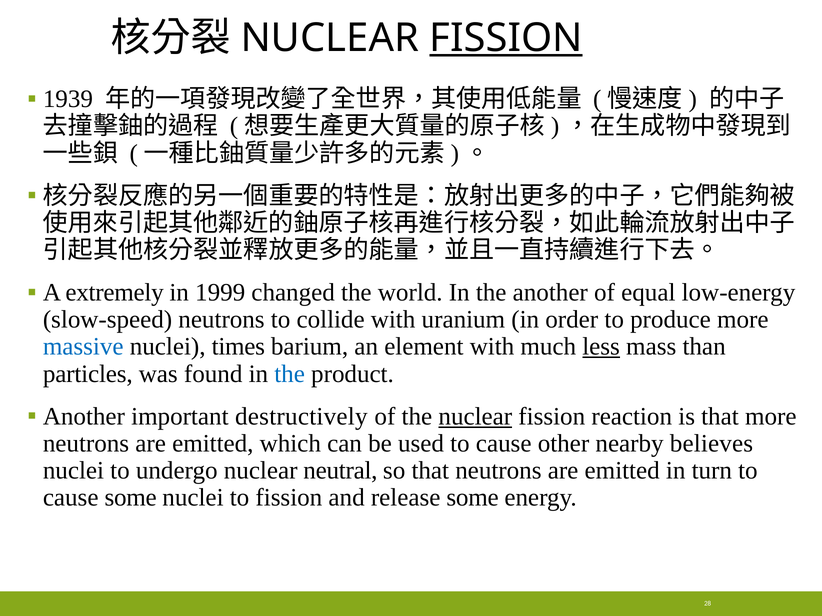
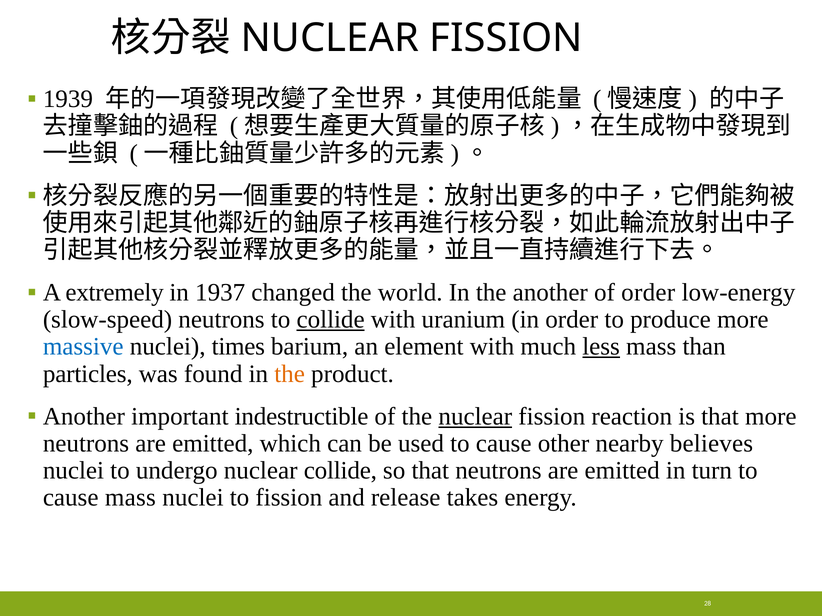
FISSION underline: present -> none (506, 38)
1999: 1999 -> 1937 (220, 293)
of equal: equal -> order (648, 293)
collide underline: none -> present (331, 320)
the colour: blue -> orange (290, 374)
destructively: destructively -> indestructible (302, 417)
nuclear neutral: neutral -> collide (340, 471)
cause some: some -> mass (130, 498)
release some: some -> takes (472, 498)
